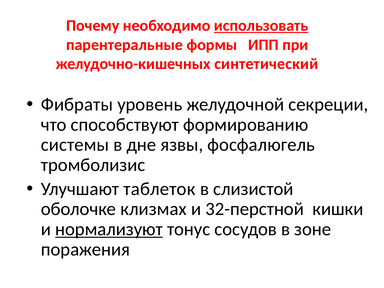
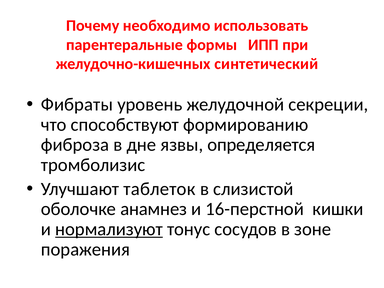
использовать underline: present -> none (261, 26)
системы: системы -> фиброза (75, 145)
фосфалюгель: фосфалюгель -> определяется (261, 145)
клизмах: клизмах -> анамнез (154, 209)
32-перстной: 32-перстной -> 16-перстной (255, 209)
